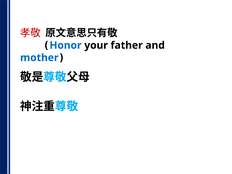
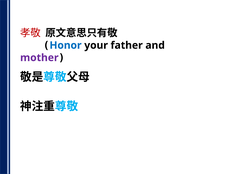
mother colour: blue -> purple (39, 58)
